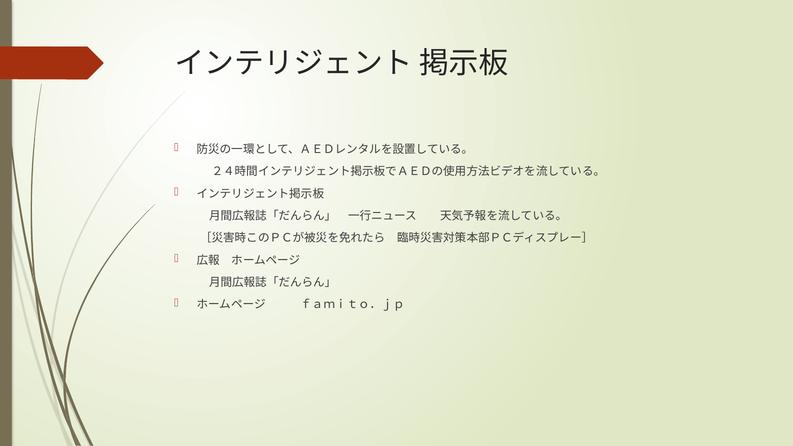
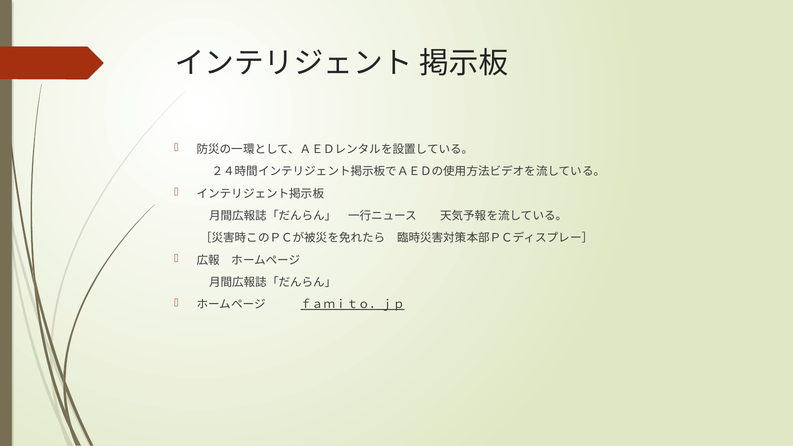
ｆａｍｉｔｏ．ｊｐ underline: none -> present (352, 305)
